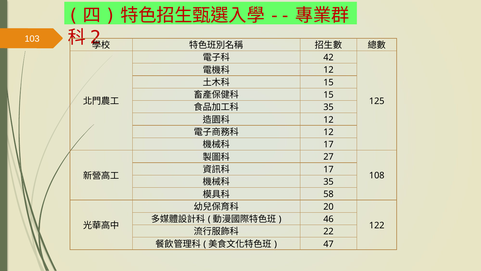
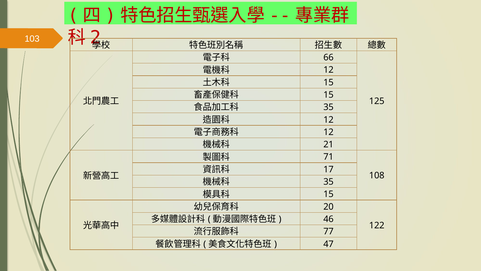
42: 42 -> 66 (328, 57)
17: 17 -> 21 (328, 144)
27: 27 -> 71 (328, 157)
58: 58 -> 15 (328, 194)
22: 22 -> 77 (328, 231)
